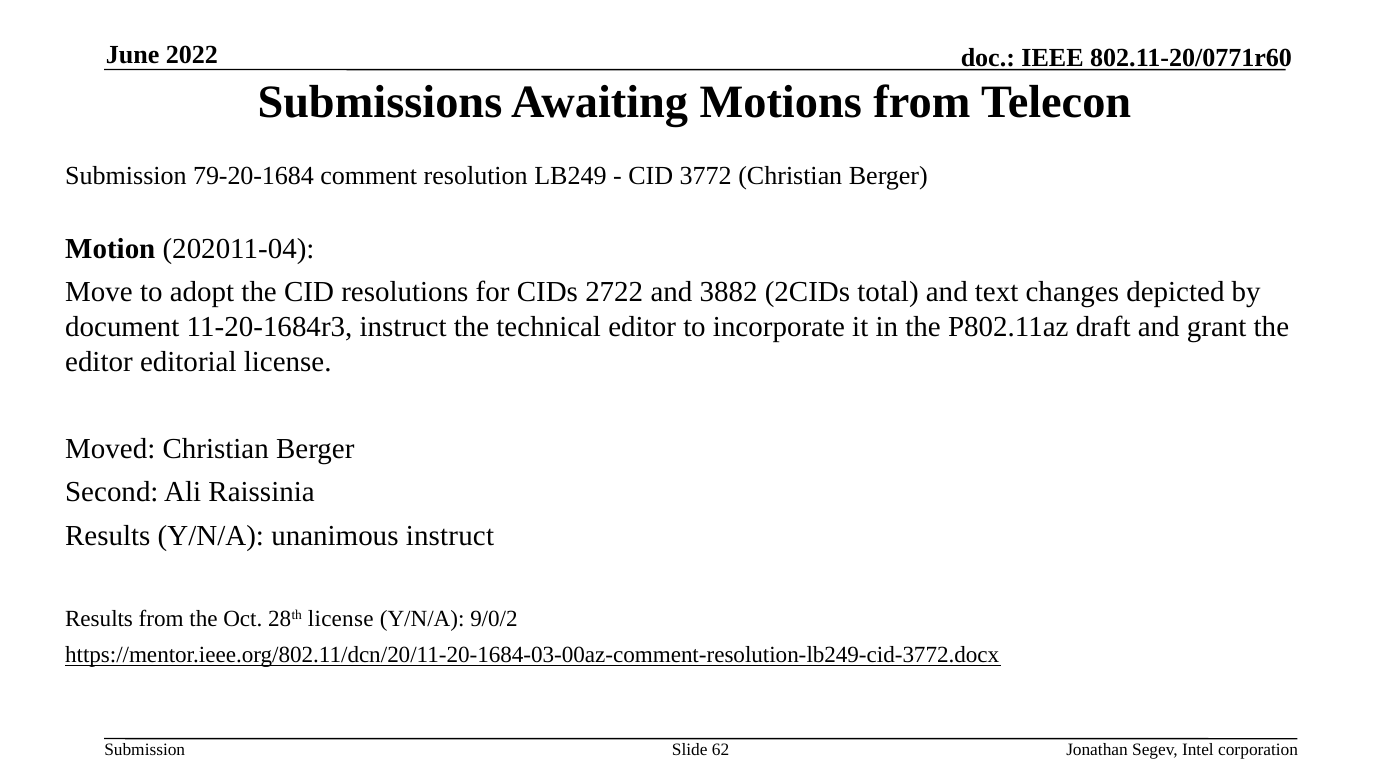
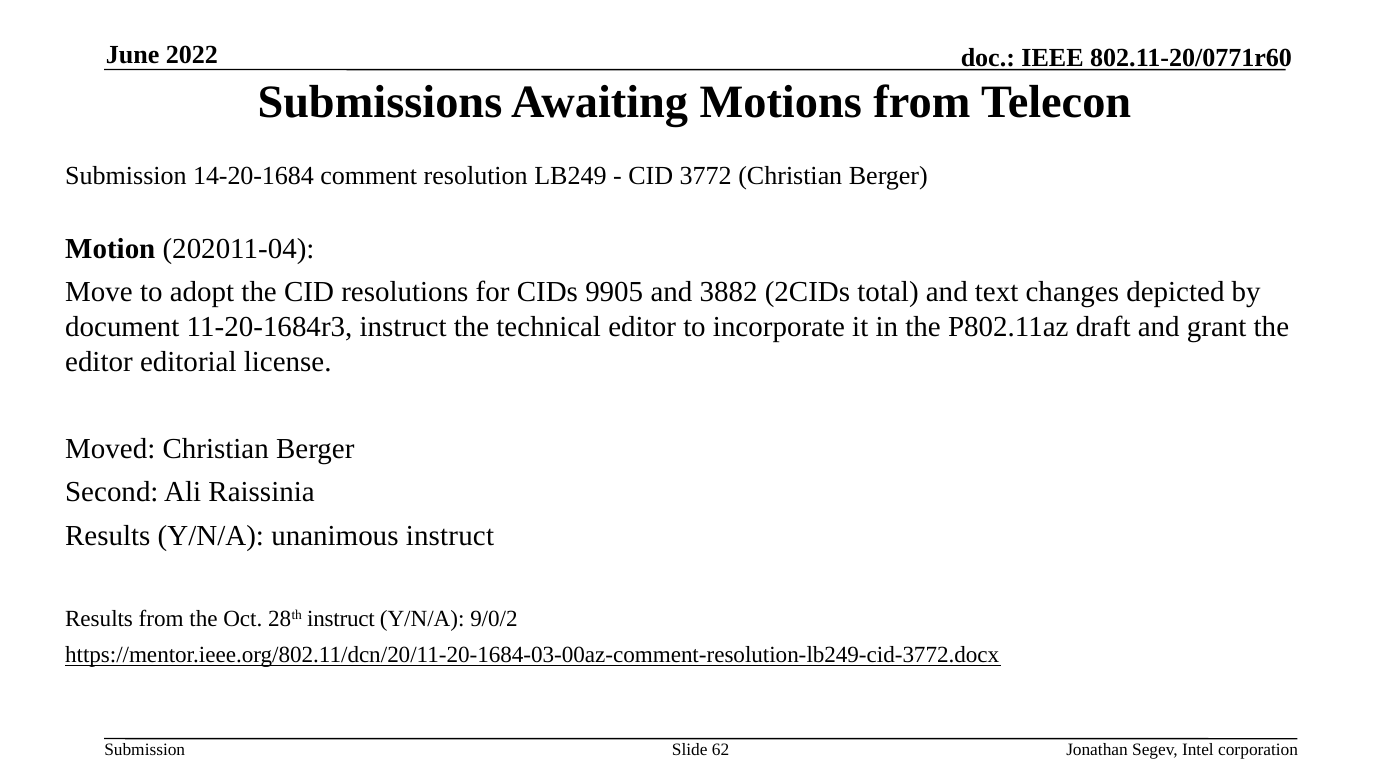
79-20-1684: 79-20-1684 -> 14-20-1684 (253, 176)
2722: 2722 -> 9905 (614, 292)
28th license: license -> instruct (341, 619)
